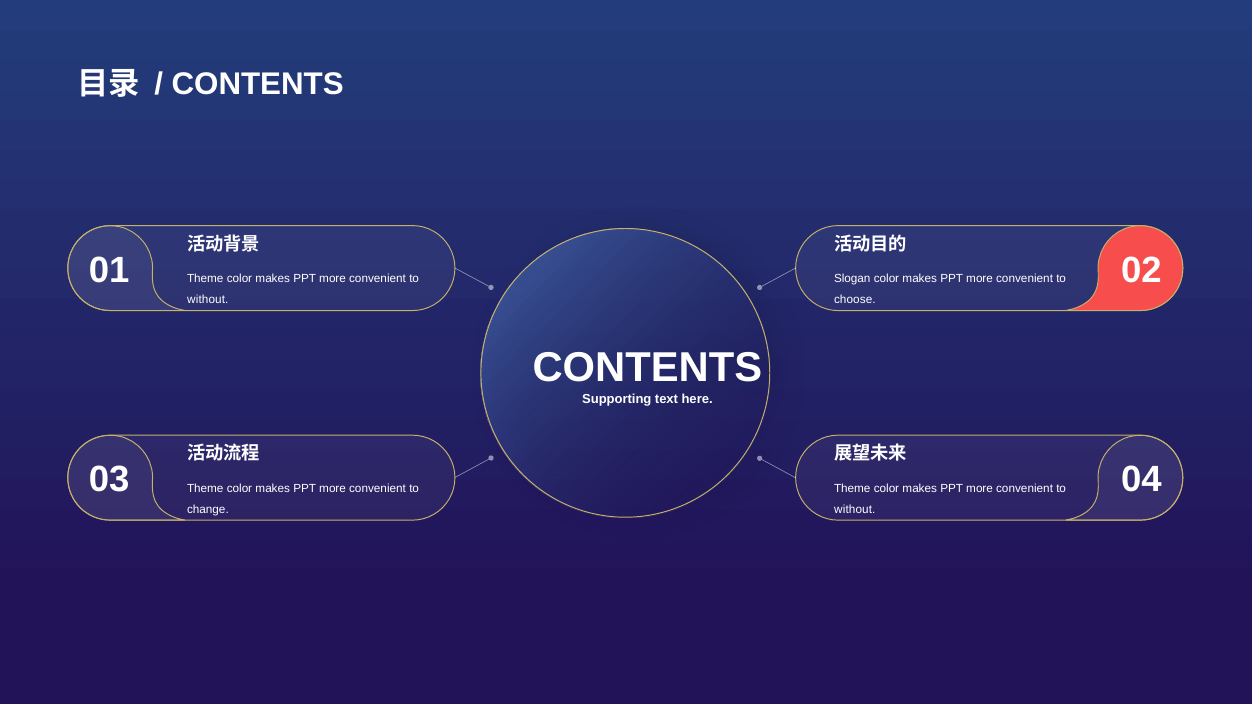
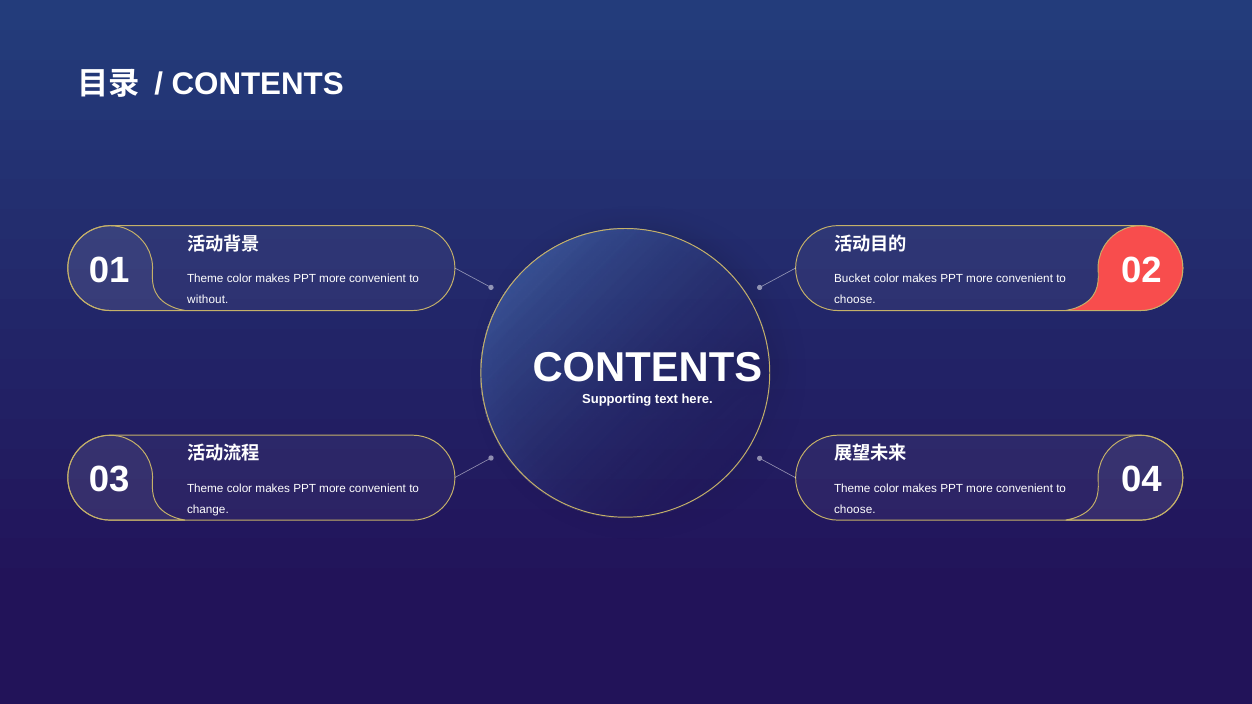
Slogan: Slogan -> Bucket (852, 279)
without: without -> choose (855, 510)
